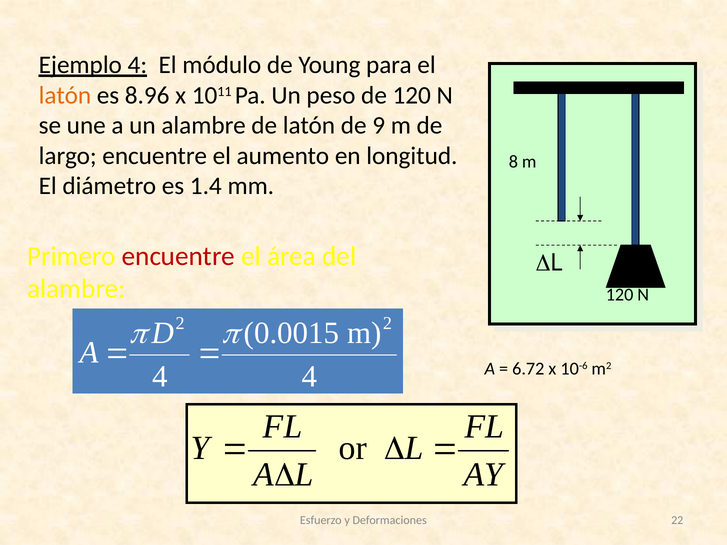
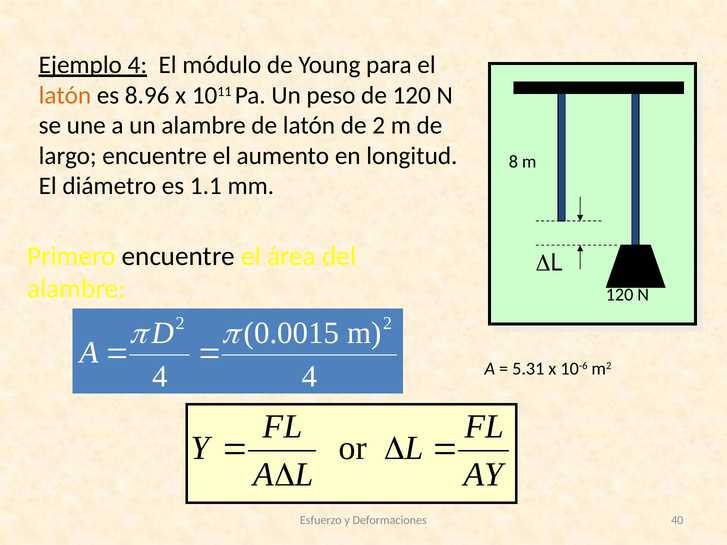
de 9: 9 -> 2 (379, 126)
1.4: 1.4 -> 1.1 (206, 186)
encuentre colour: red -> black (178, 256)
6.72: 6.72 -> 5.31 (528, 369)
22: 22 -> 40 (677, 521)
